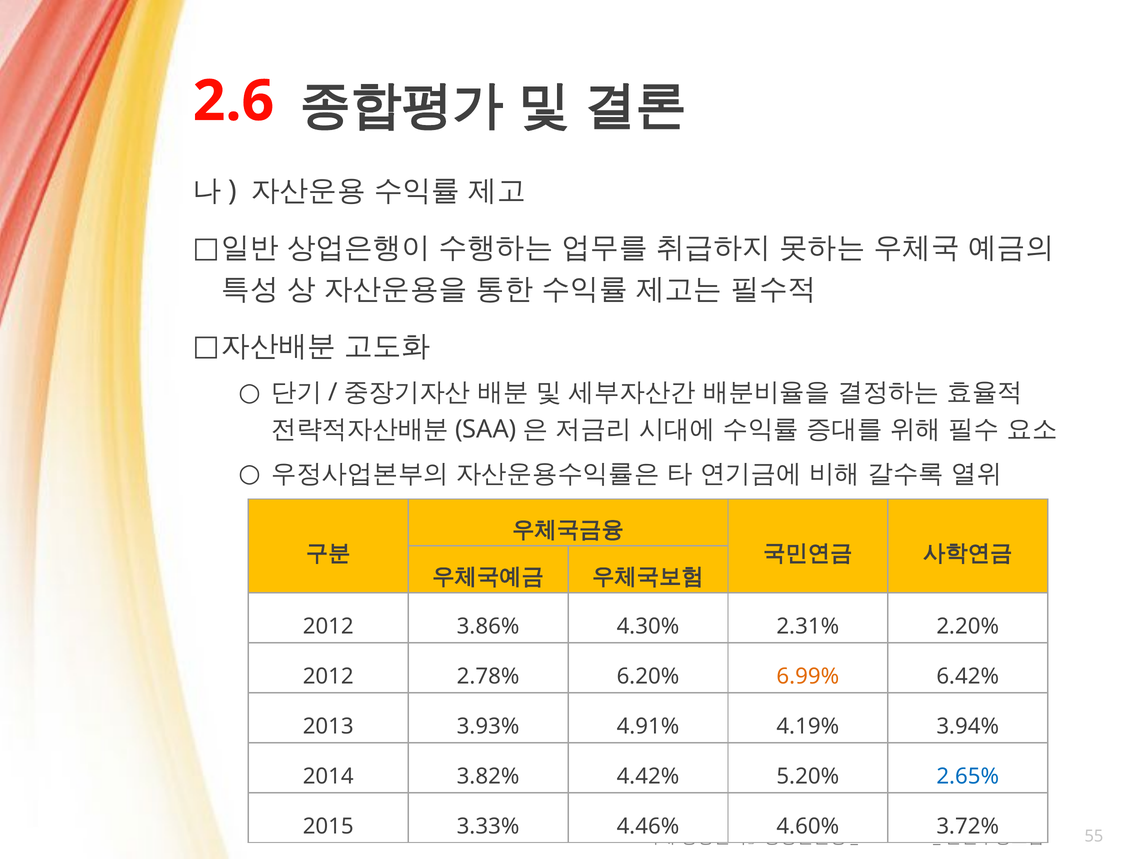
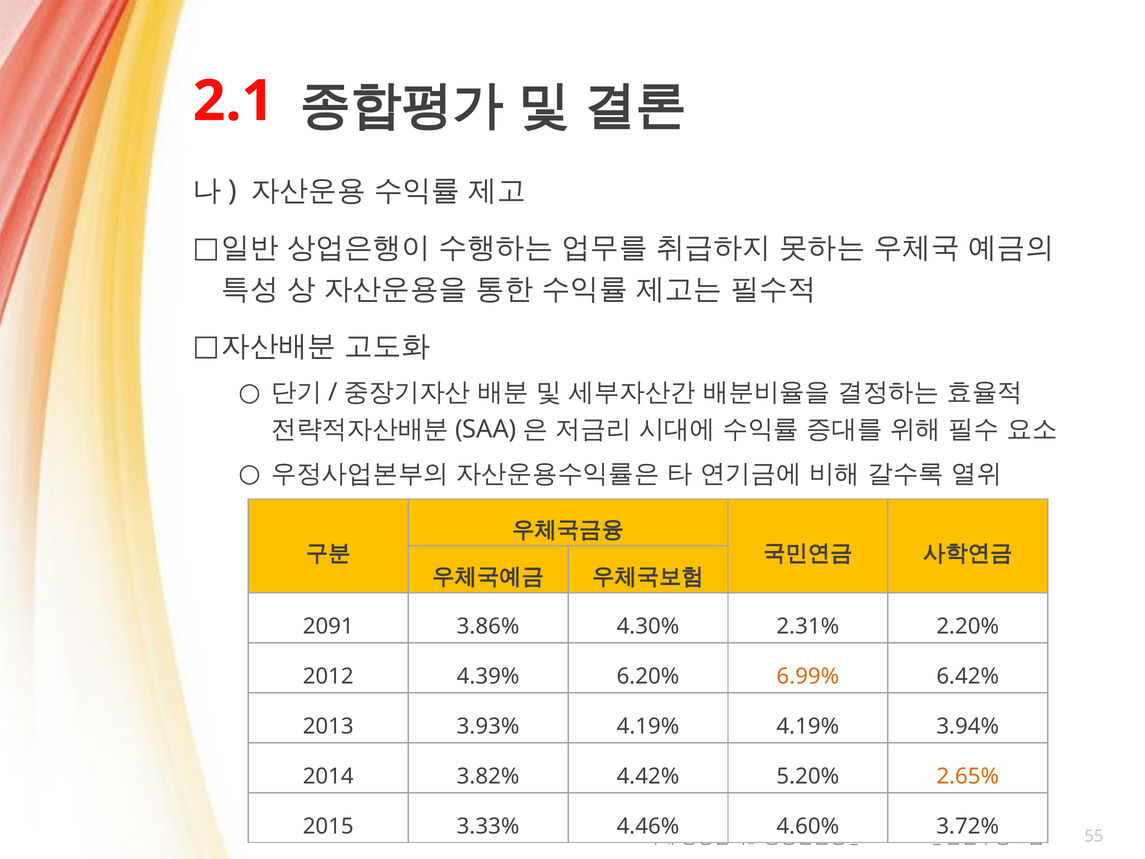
2.6: 2.6 -> 2.1 (233, 101)
2012: 2012 -> 2091 (328, 626)
2.78%: 2.78% -> 4.39% (488, 676)
3.93% 4.91%: 4.91% -> 4.19% (648, 726)
2.65% colour: blue -> orange (968, 776)
